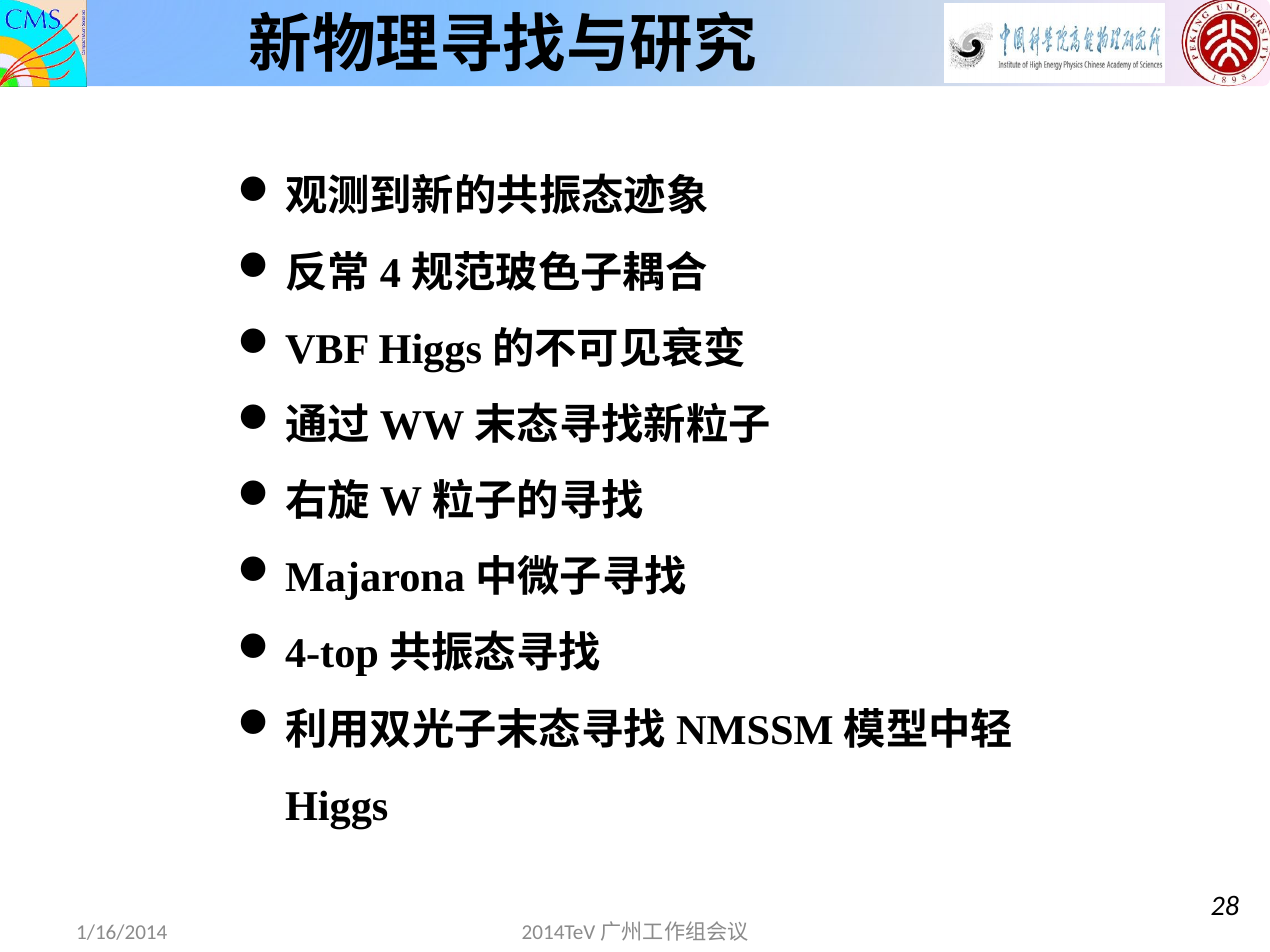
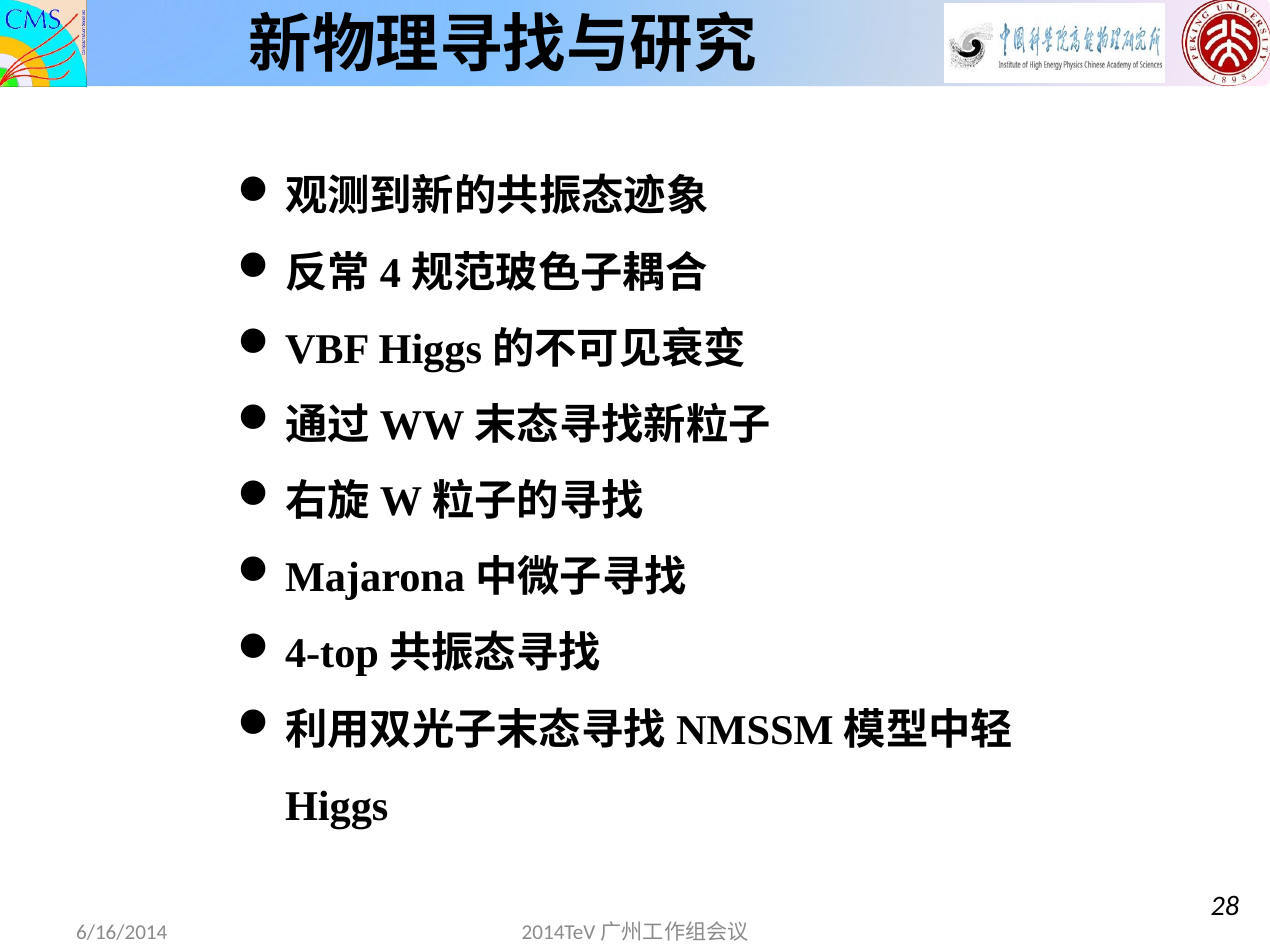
1/16/2014: 1/16/2014 -> 6/16/2014 (122, 933)
